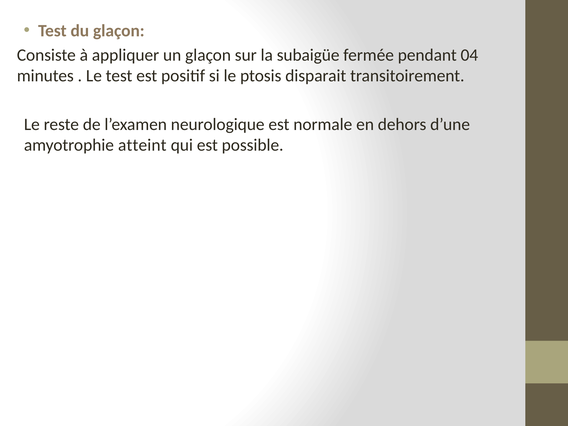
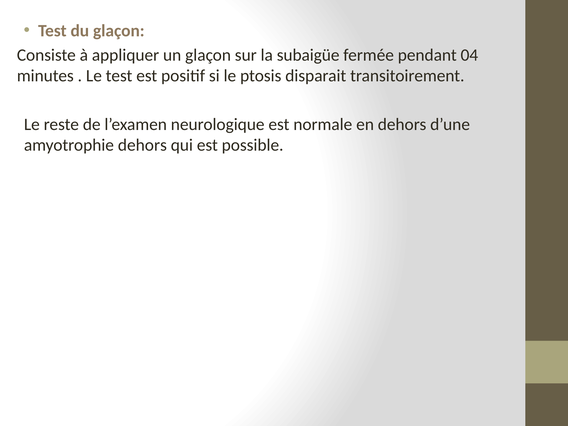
amyotrophie atteint: atteint -> dehors (142, 145)
